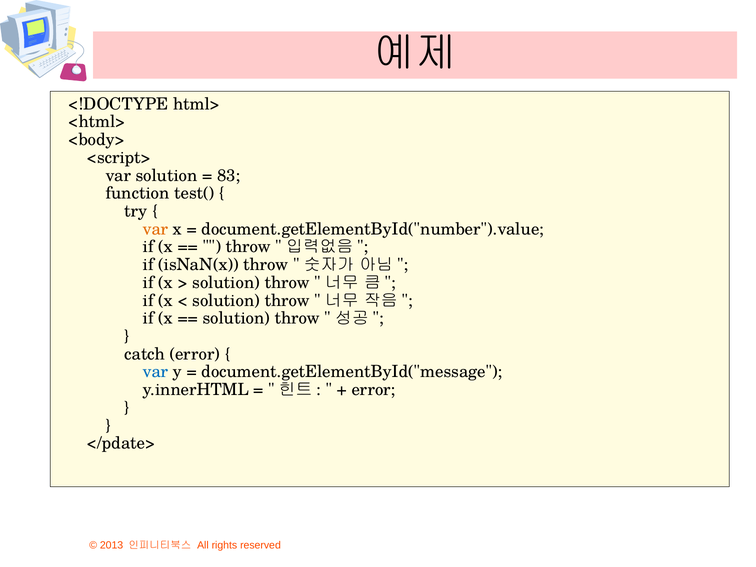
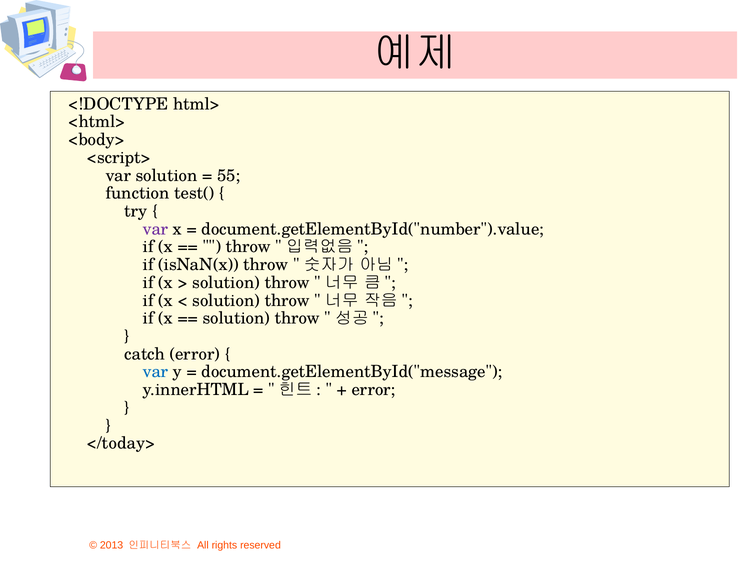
83: 83 -> 55 (229, 175)
var colour: orange -> purple (156, 229)
</pdate>: </pdate> -> </today> (121, 443)
